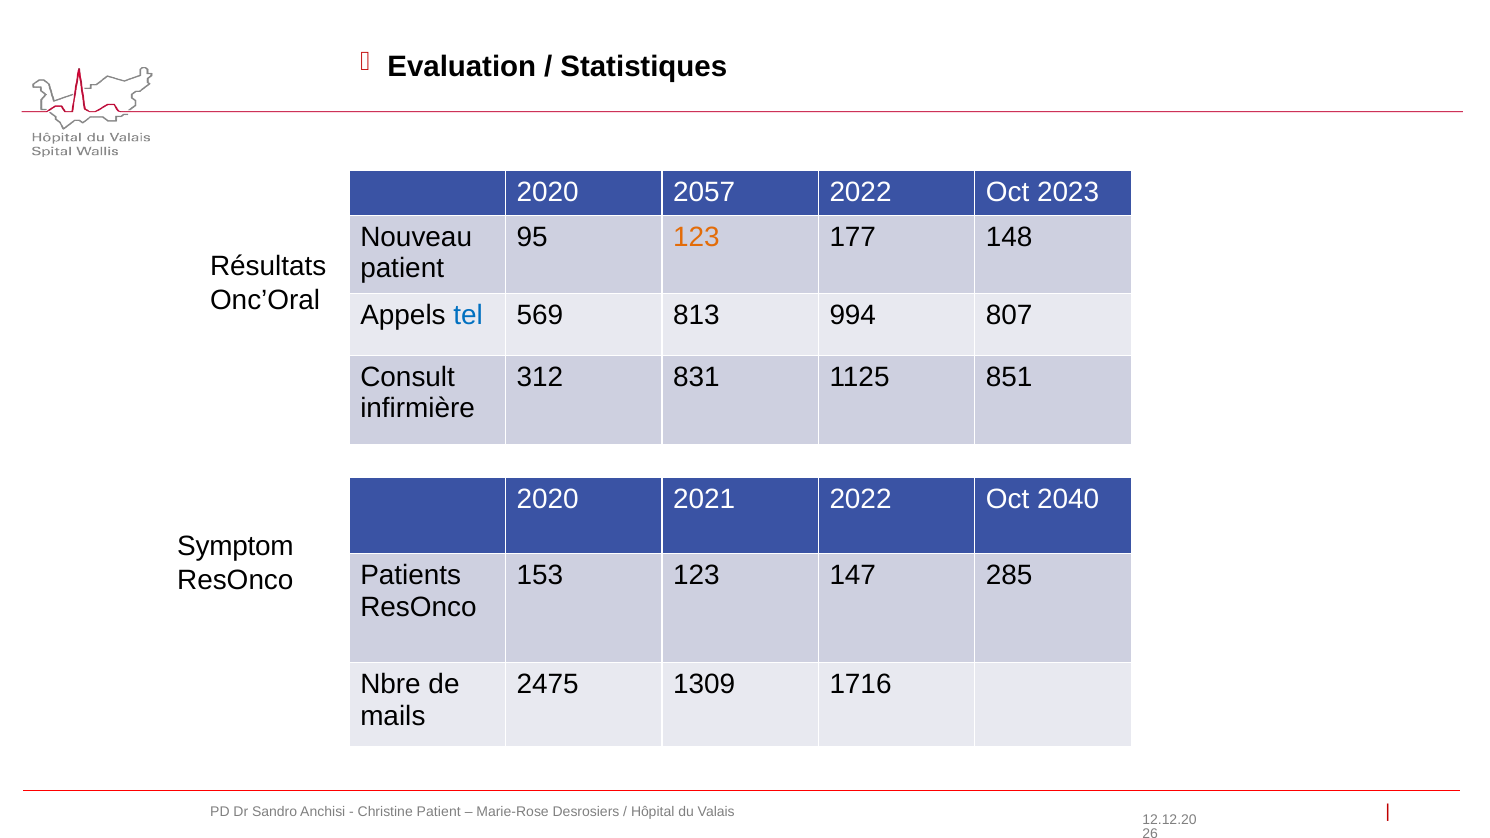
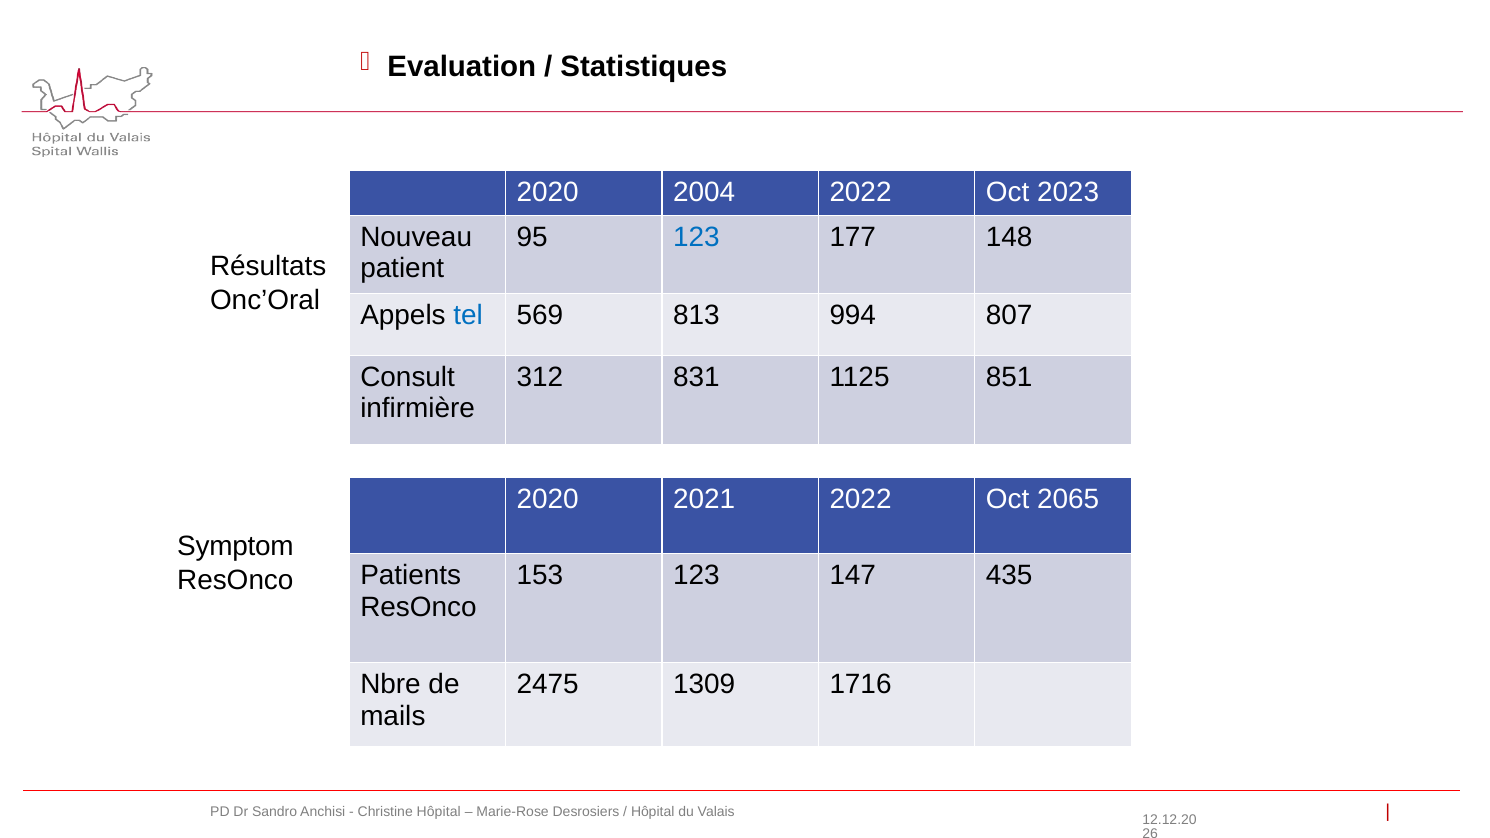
2057: 2057 -> 2004 (704, 192)
123 colour: orange -> blue (696, 237)
2040: 2040 -> 2065 (1068, 499)
285: 285 -> 435 (1009, 576)
Christine Patient: Patient -> Hôpital (439, 812)
